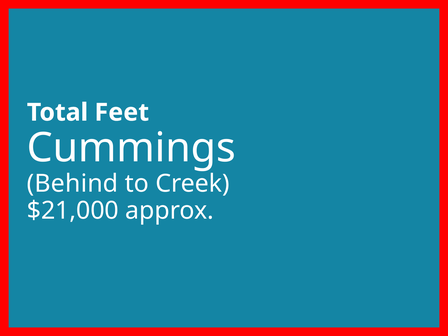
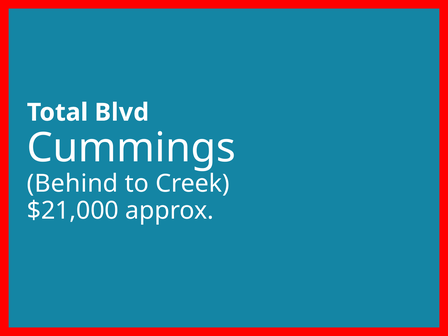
Feet: Feet -> Blvd (122, 112)
